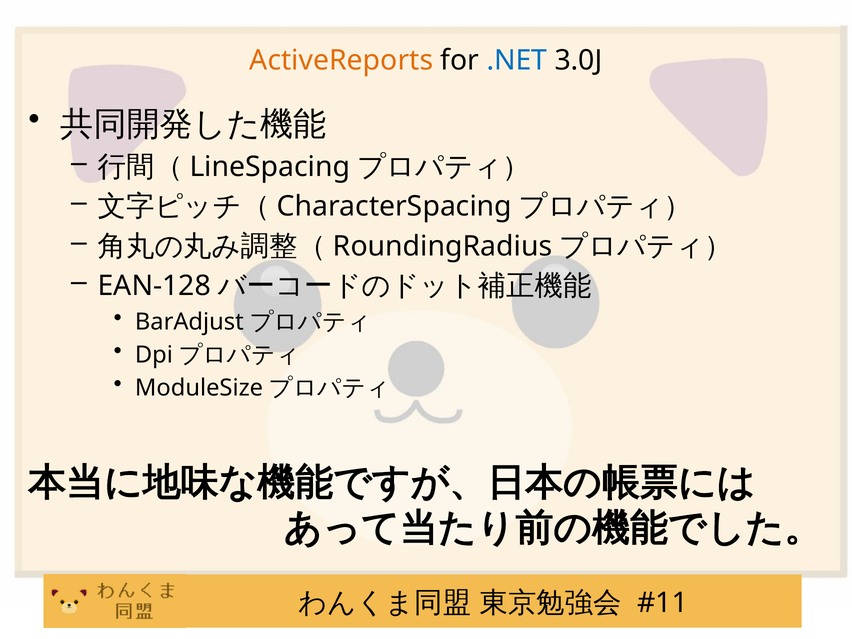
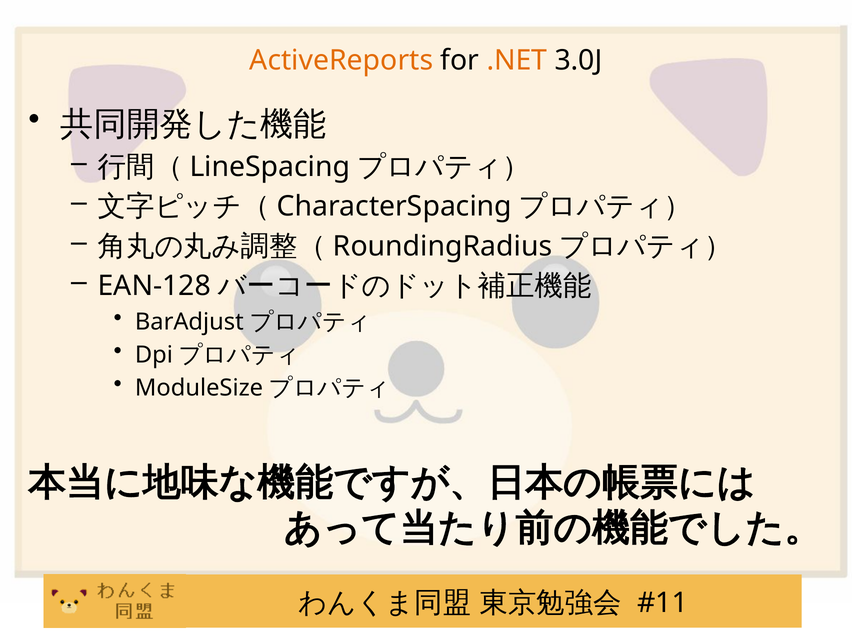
.NET colour: blue -> orange (517, 60)
